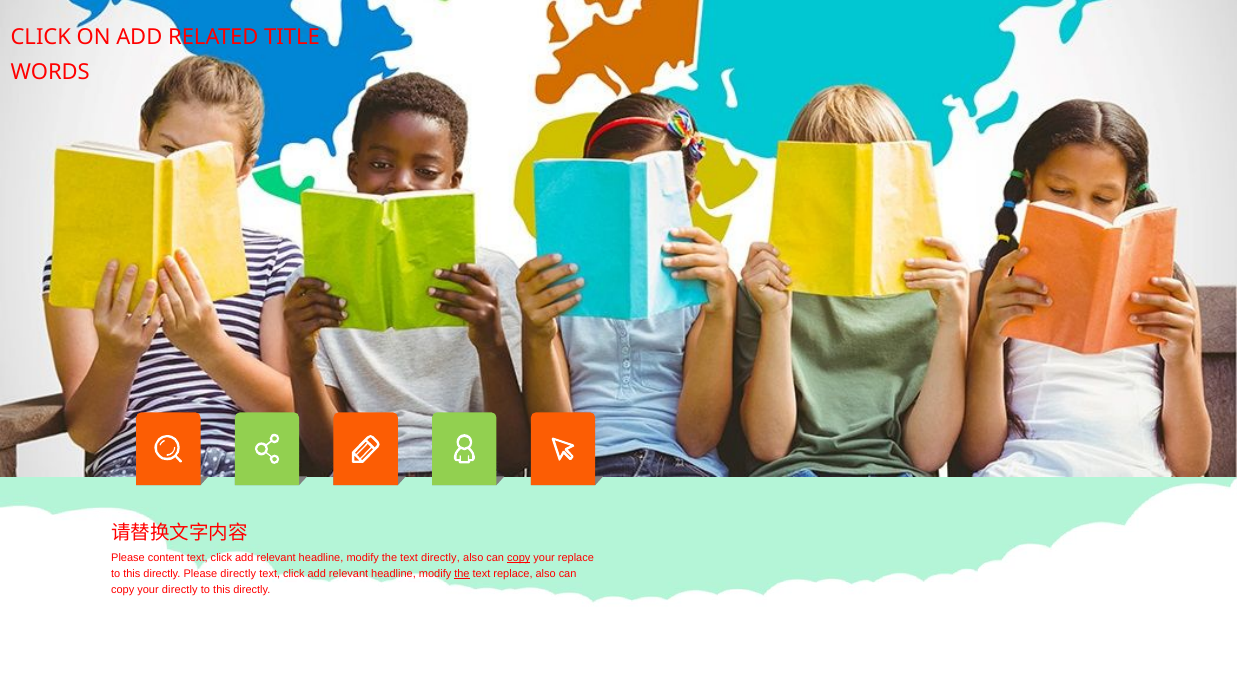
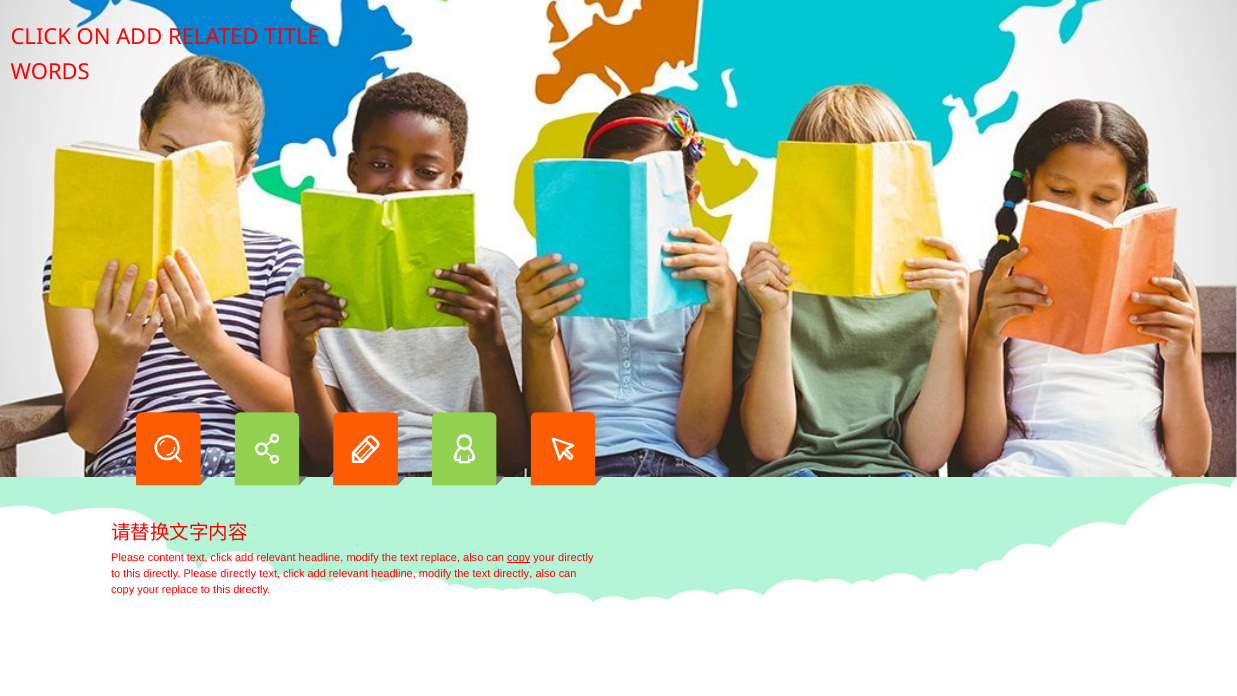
text directly: directly -> replace (441, 558)
your replace: replace -> directly (576, 558)
the underline: present -> none (462, 573)
text replace: replace -> directly (513, 573)
your directly: directly -> replace (180, 589)
